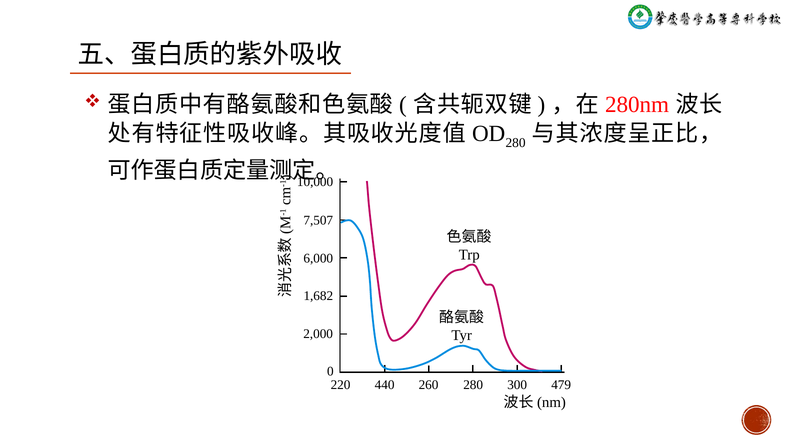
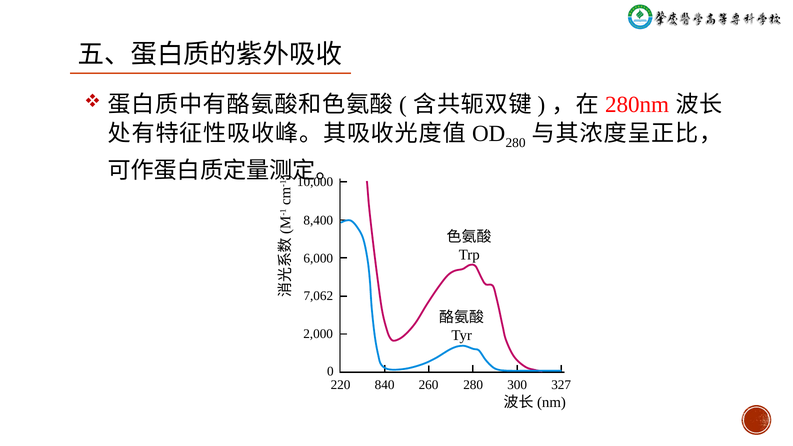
7,507: 7,507 -> 8,400 (318, 220)
1,682: 1,682 -> 7,062 (318, 296)
440: 440 -> 840 (385, 385)
479: 479 -> 327 (561, 385)
